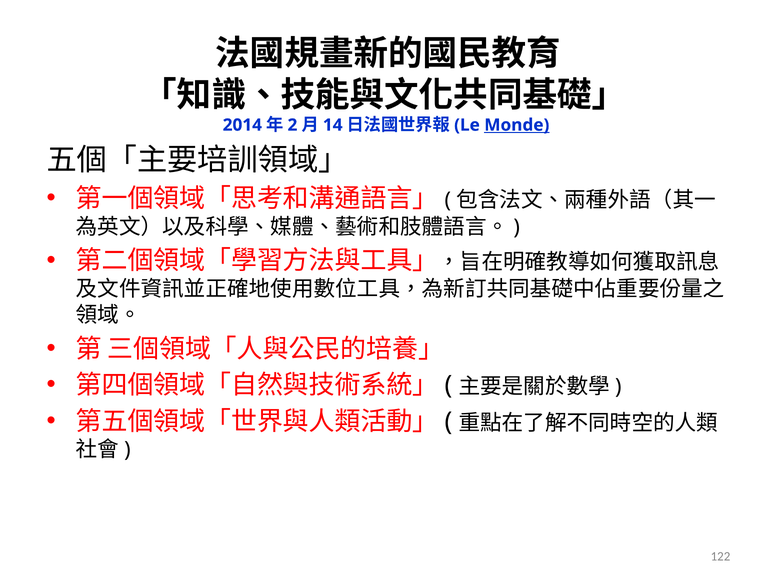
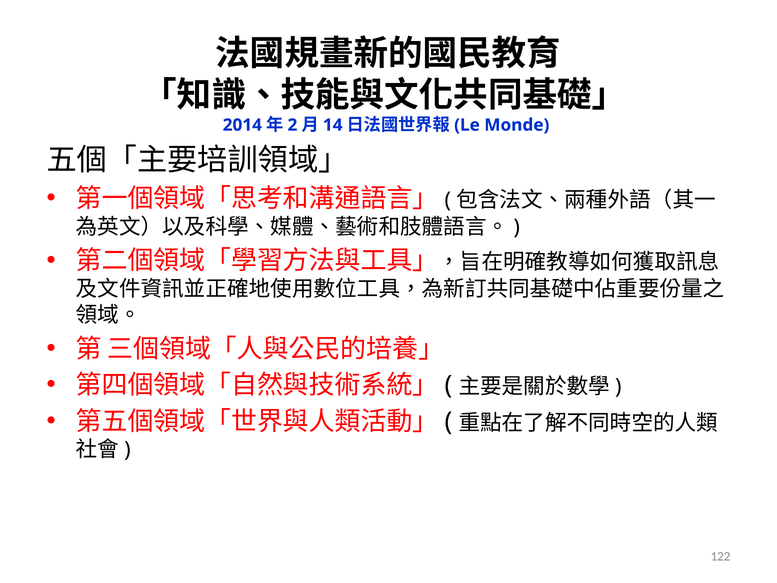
Monde underline: present -> none (517, 125)
